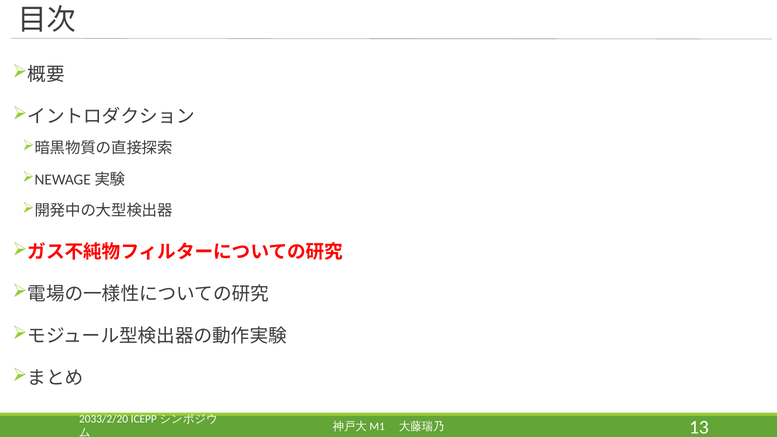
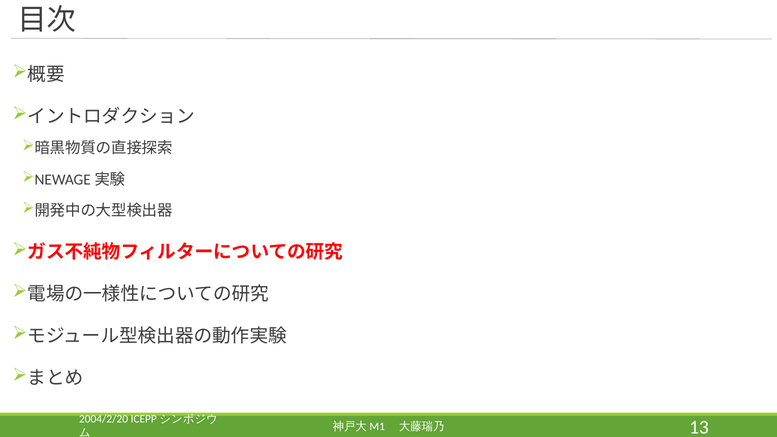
2033/2/20: 2033/2/20 -> 2004/2/20 (104, 419)
